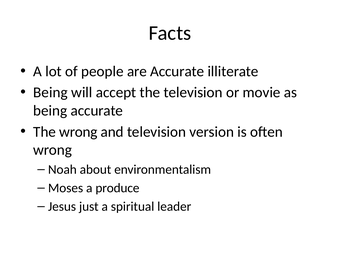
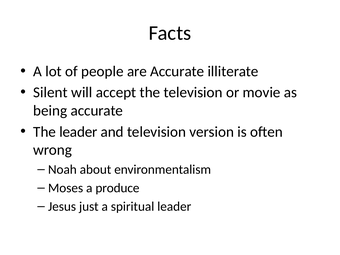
Being: Being -> Silent (50, 92)
The wrong: wrong -> leader (78, 132)
